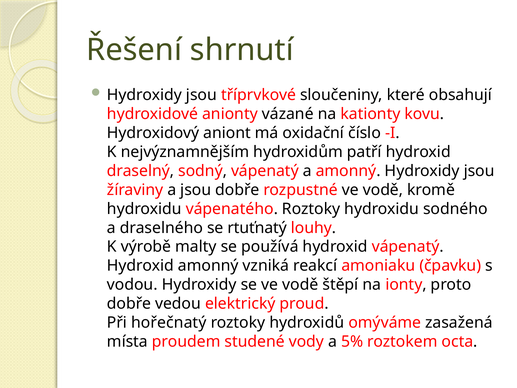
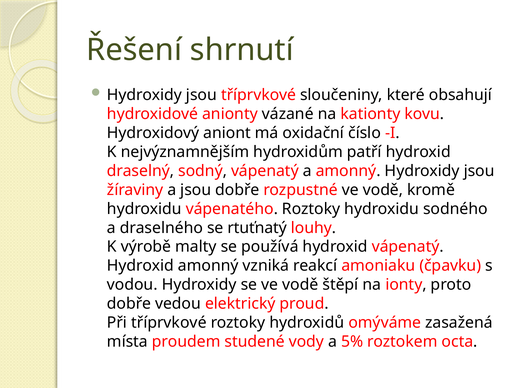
Při hořečnatý: hořečnatý -> tříprvkové (169, 322)
